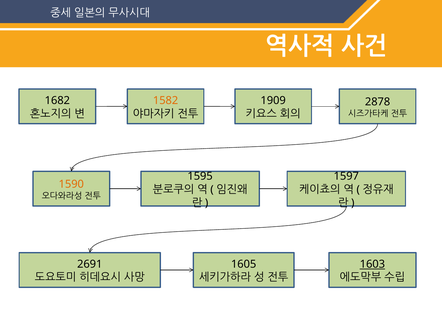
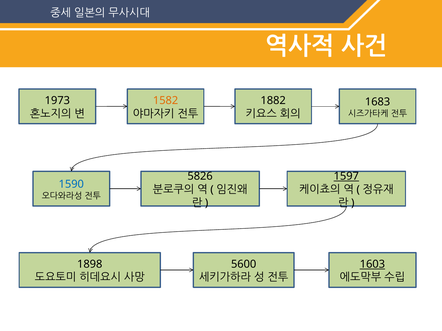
1682: 1682 -> 1973 (57, 101)
1909: 1909 -> 1882 (273, 101)
2878: 2878 -> 1683 (378, 102)
1595: 1595 -> 5826 (200, 176)
1597 underline: none -> present (346, 176)
1590 colour: orange -> blue (71, 185)
2691: 2691 -> 1898 (90, 265)
1605: 1605 -> 5600 (244, 265)
